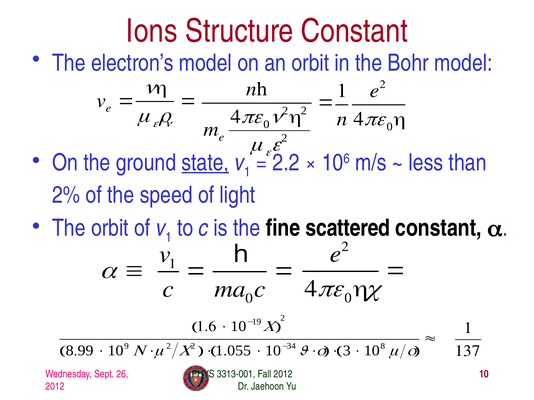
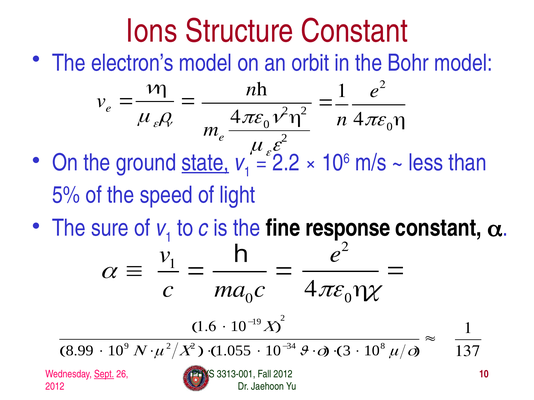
2%: 2% -> 5% (66, 195)
The orbit: orbit -> sure (110, 228)
scattered: scattered -> response (348, 228)
Sept underline: none -> present (104, 375)
